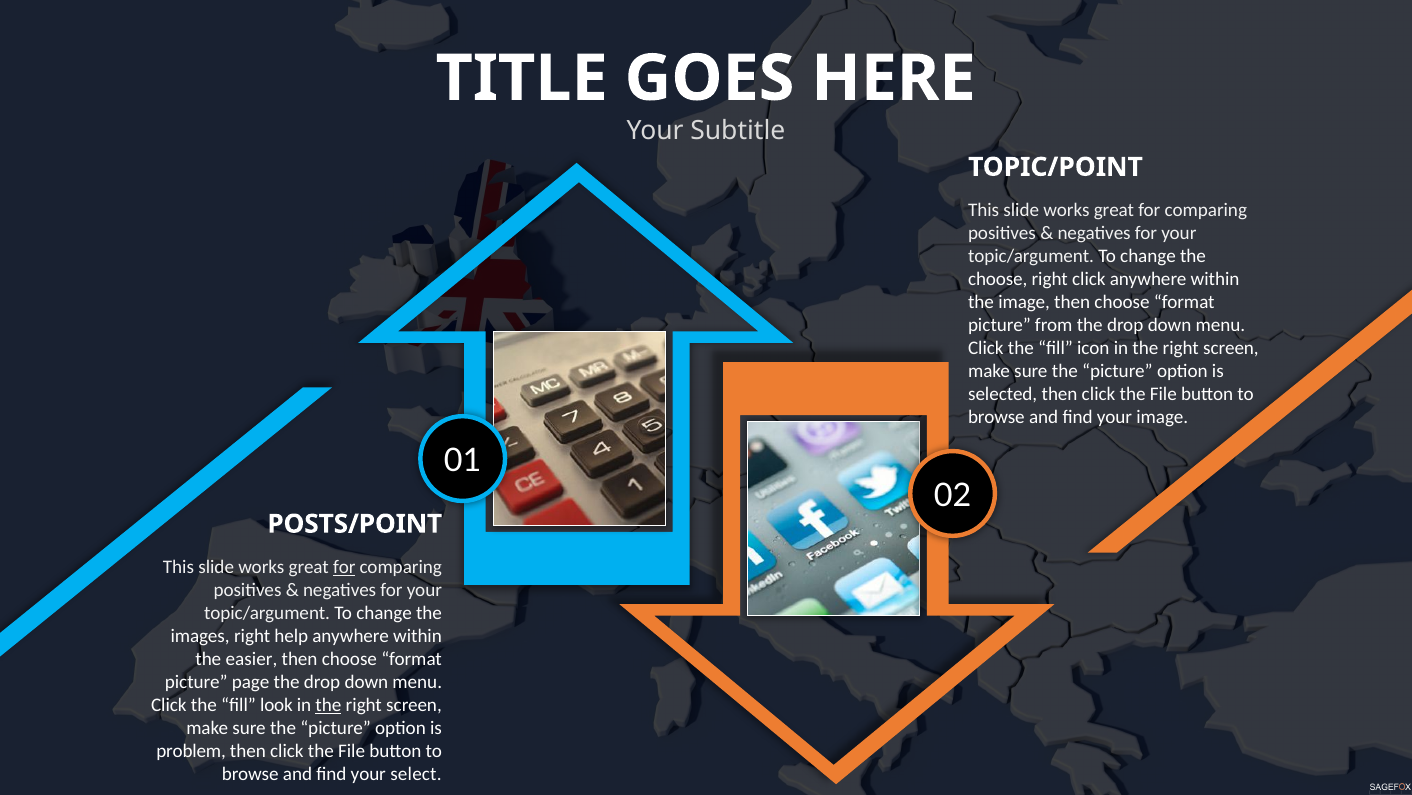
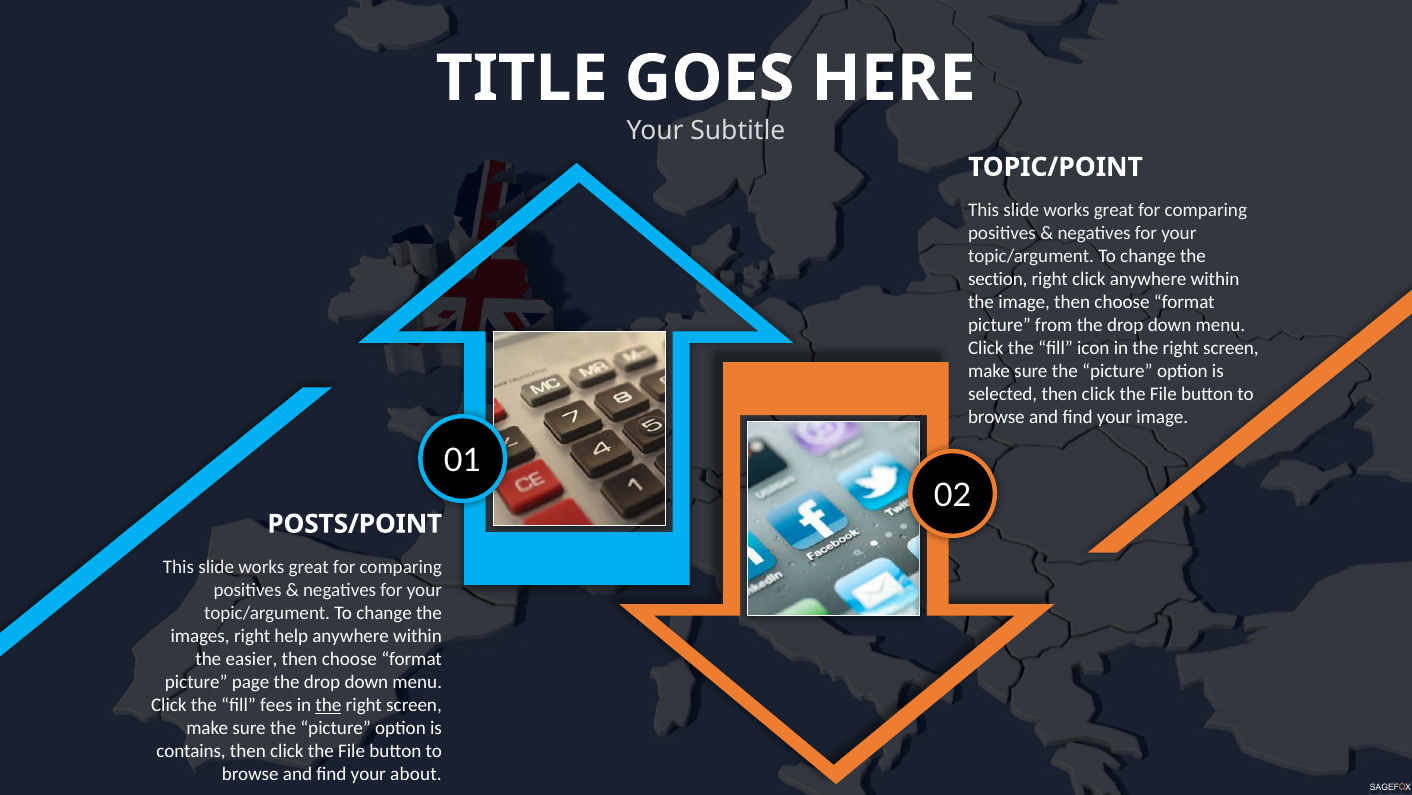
choose: choose -> section (998, 279)
for underline: present -> none (344, 567)
look: look -> fees (276, 705)
problem: problem -> contains (191, 751)
select: select -> about (416, 774)
